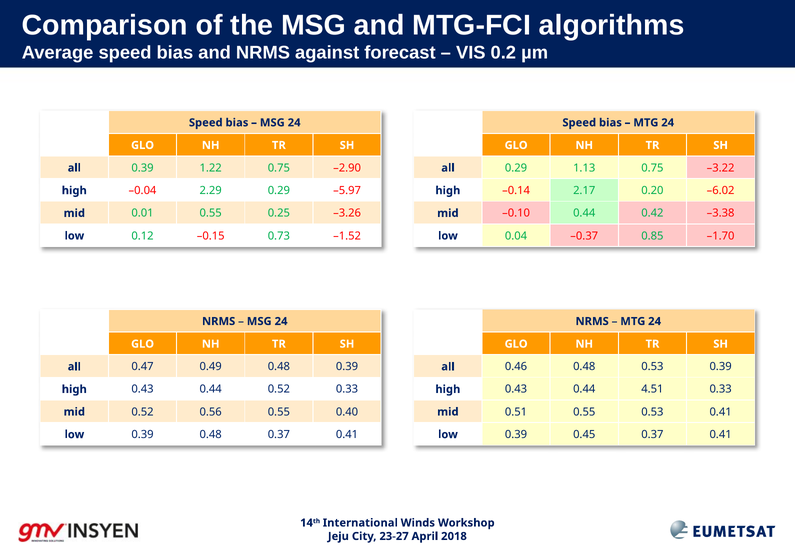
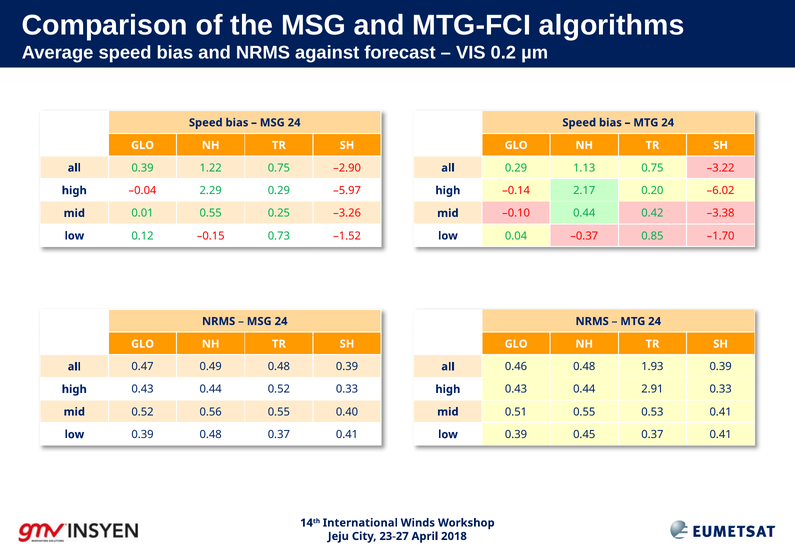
0.48 0.53: 0.53 -> 1.93 (652, 367)
4.51: 4.51 -> 2.91 (652, 390)
